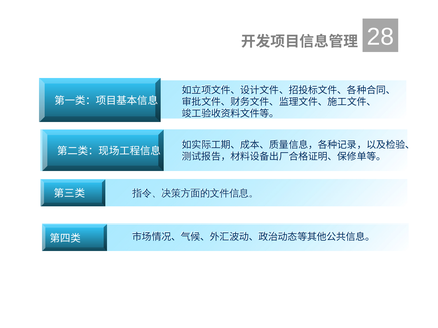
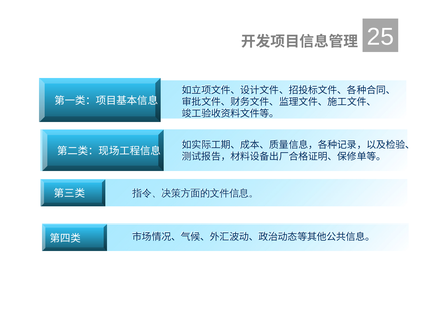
28: 28 -> 25 (380, 37)
